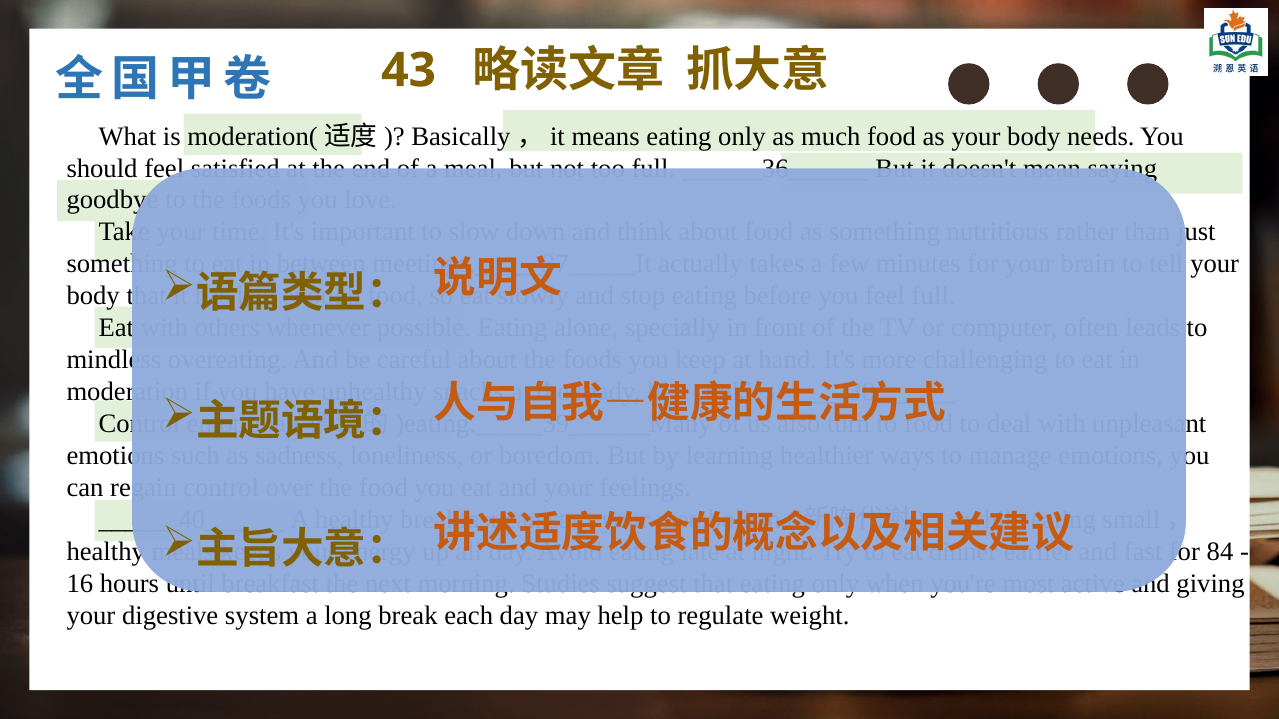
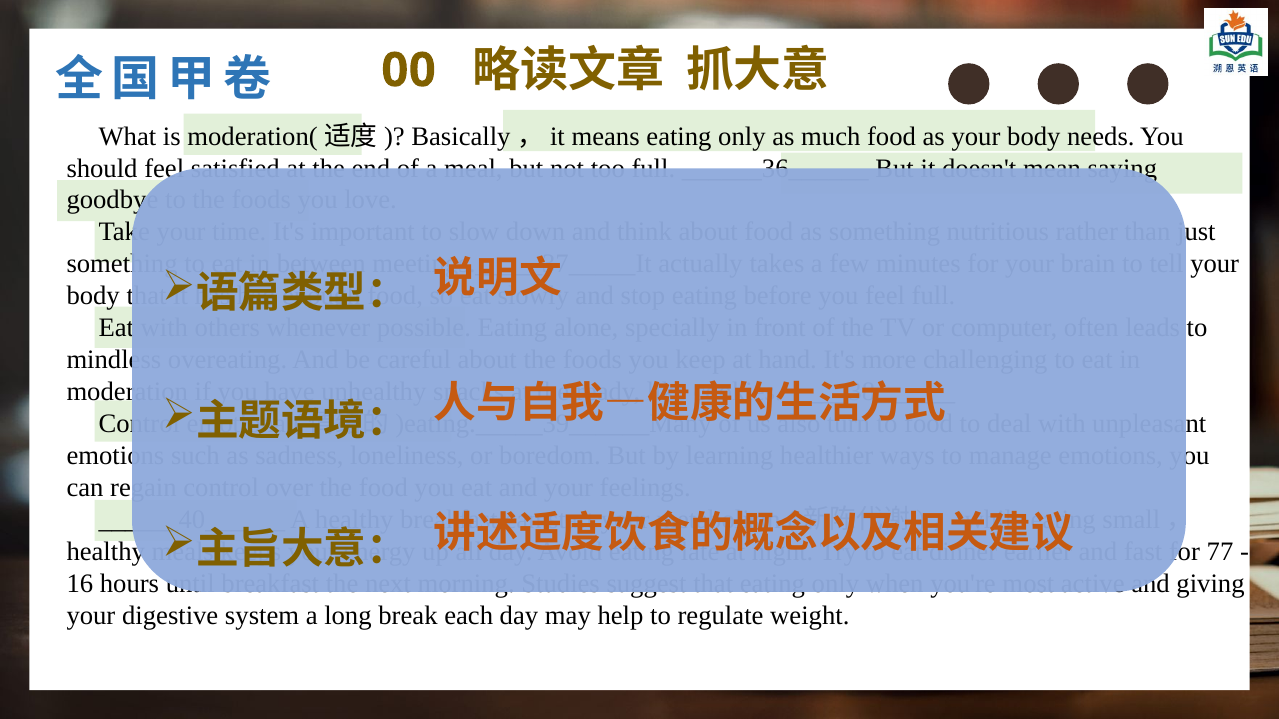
43: 43 -> 00 (409, 70)
84: 84 -> 77 (1220, 552)
